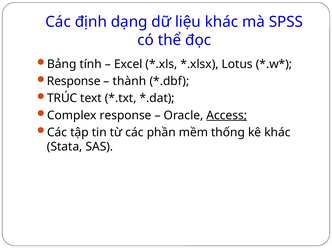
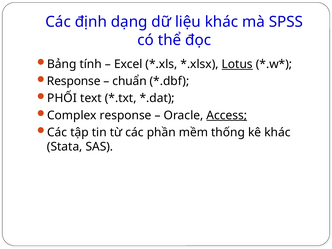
Lotus underline: none -> present (237, 64)
thành: thành -> chuẩn (130, 81)
TRÚC: TRÚC -> PHỐI (62, 98)
